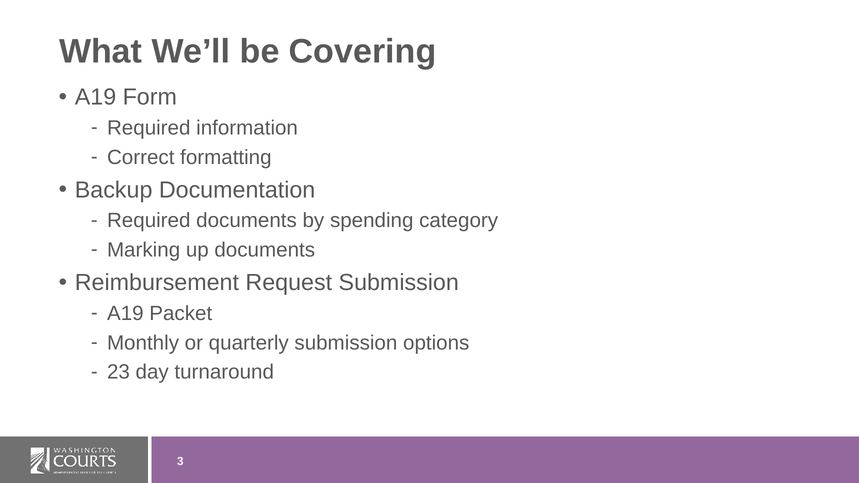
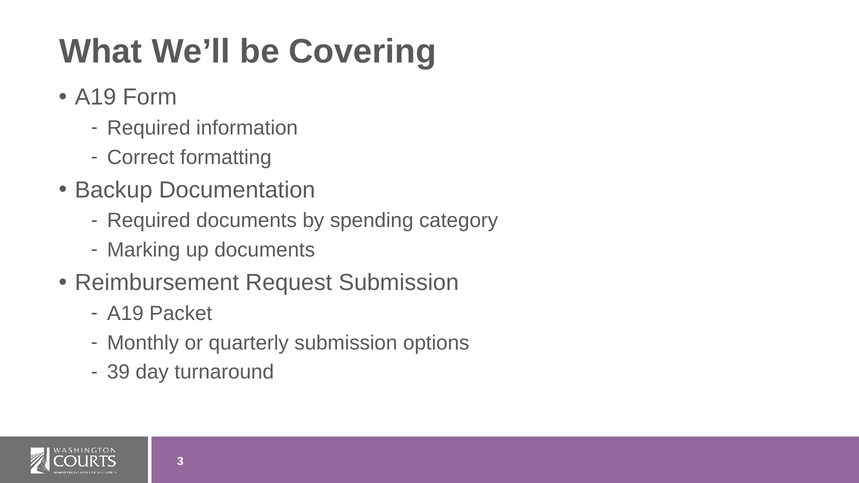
23: 23 -> 39 (118, 372)
